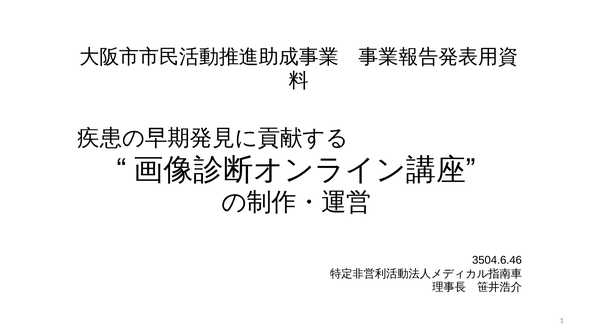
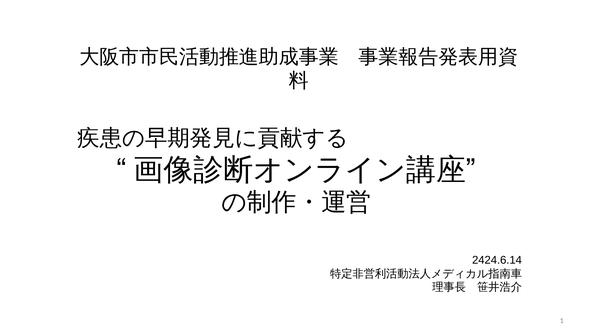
3504.6.46: 3504.6.46 -> 2424.6.14 (497, 261)
